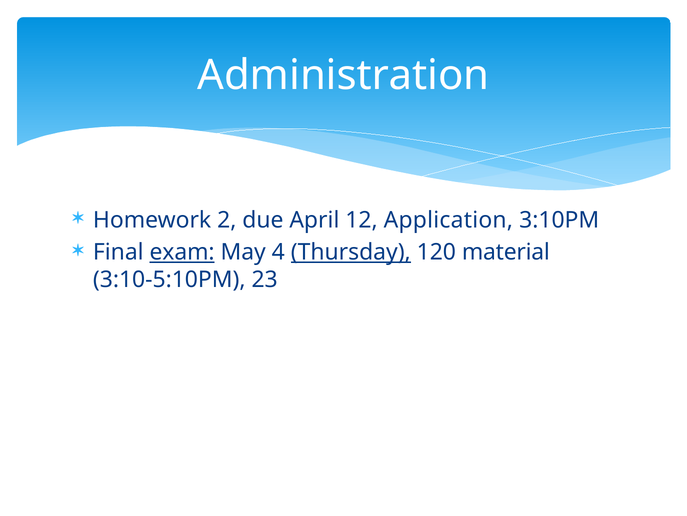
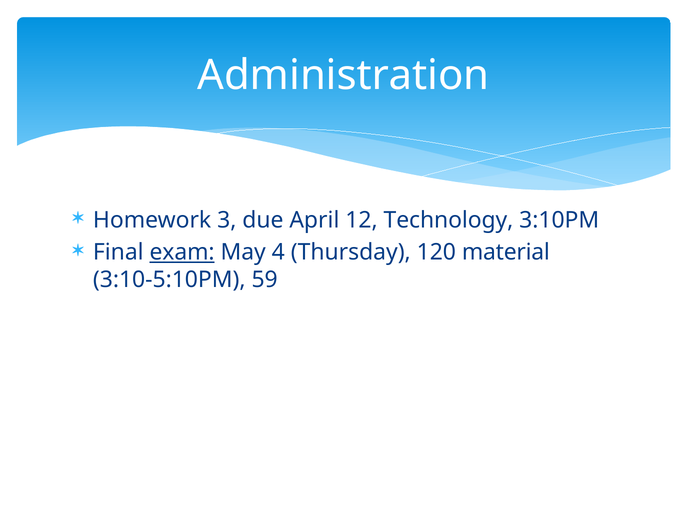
2: 2 -> 3 (227, 220)
Application: Application -> Technology (448, 220)
Thursday underline: present -> none (351, 252)
23: 23 -> 59 (265, 279)
